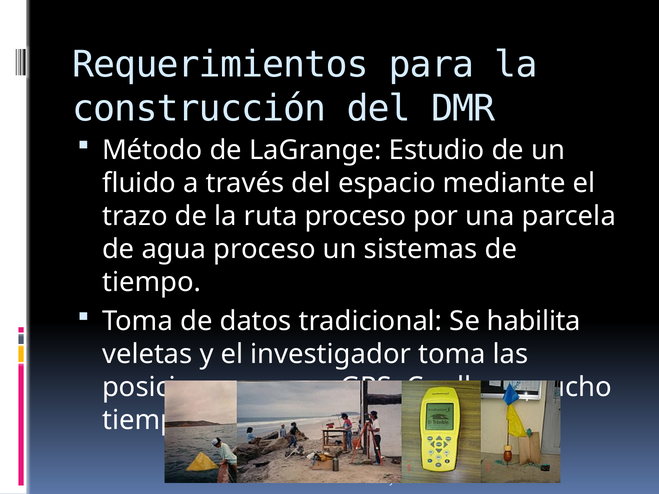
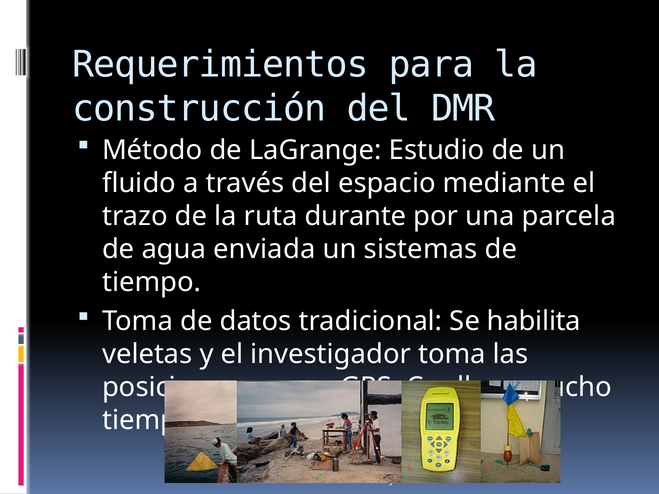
ruta proceso: proceso -> durante (356, 216)
agua proceso: proceso -> enviada (264, 249)
